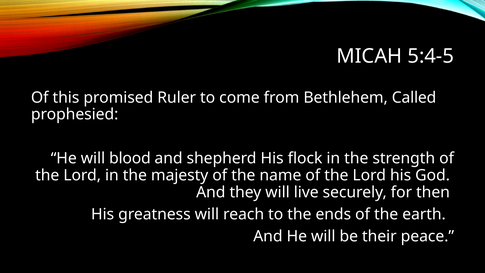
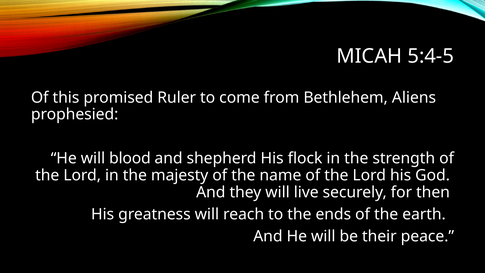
Called: Called -> Aliens (414, 97)
